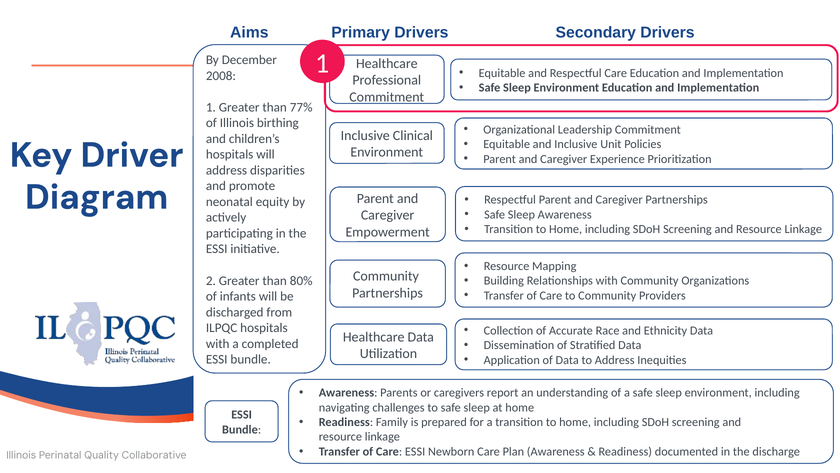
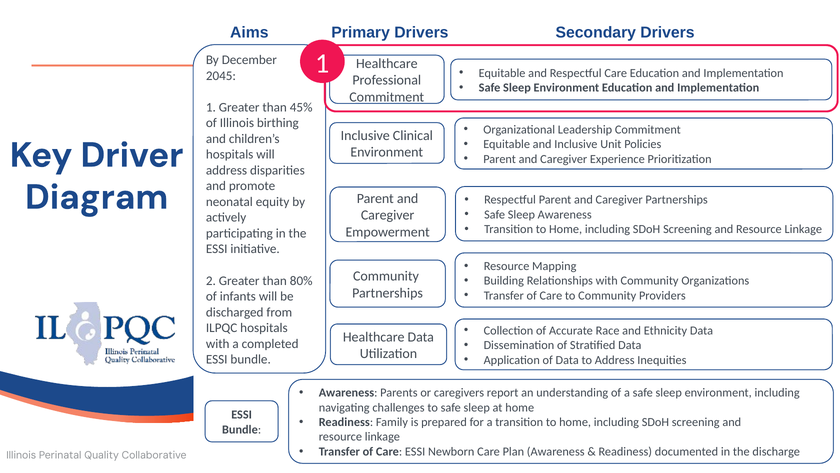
2008: 2008 -> 2045 (221, 76)
77%: 77% -> 45% (301, 107)
